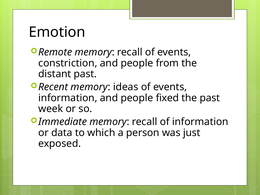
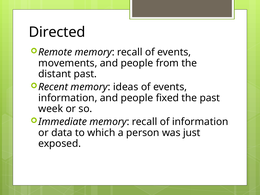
Emotion: Emotion -> Directed (57, 32)
constriction: constriction -> movements (68, 63)
